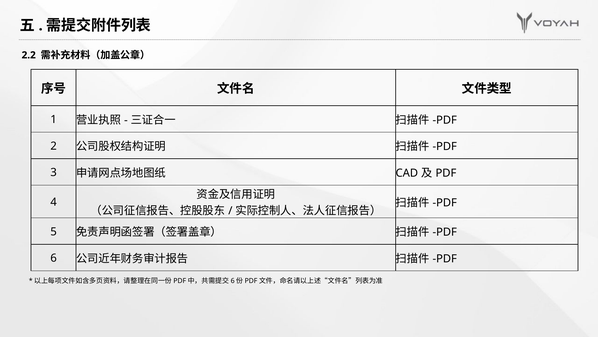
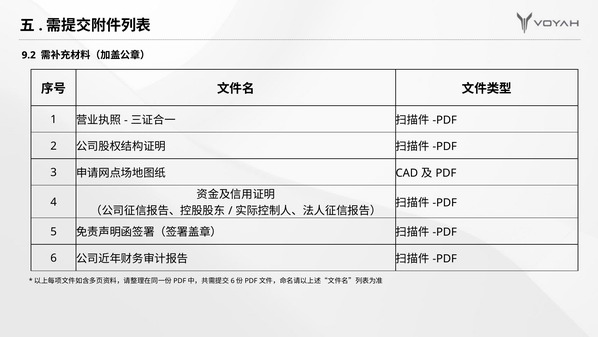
2.2: 2.2 -> 9.2 (29, 55)
